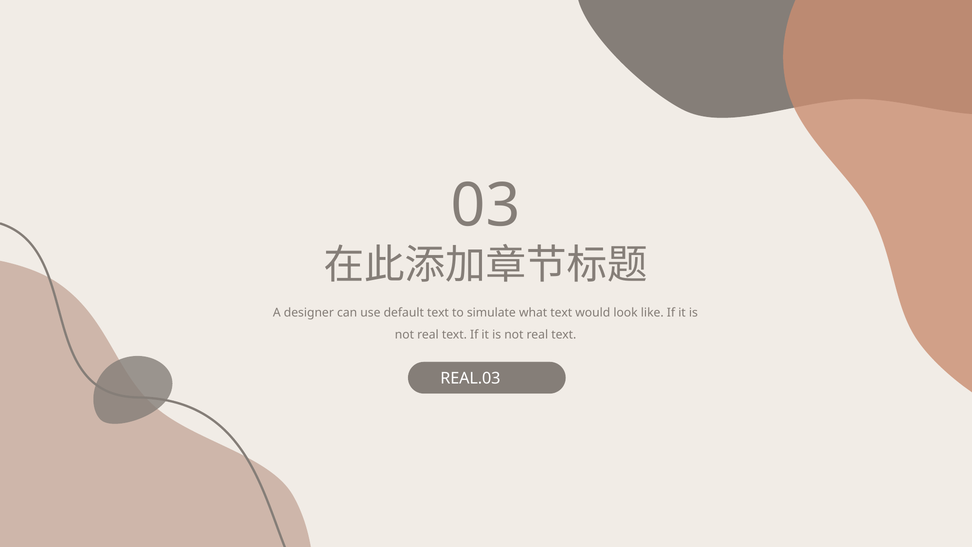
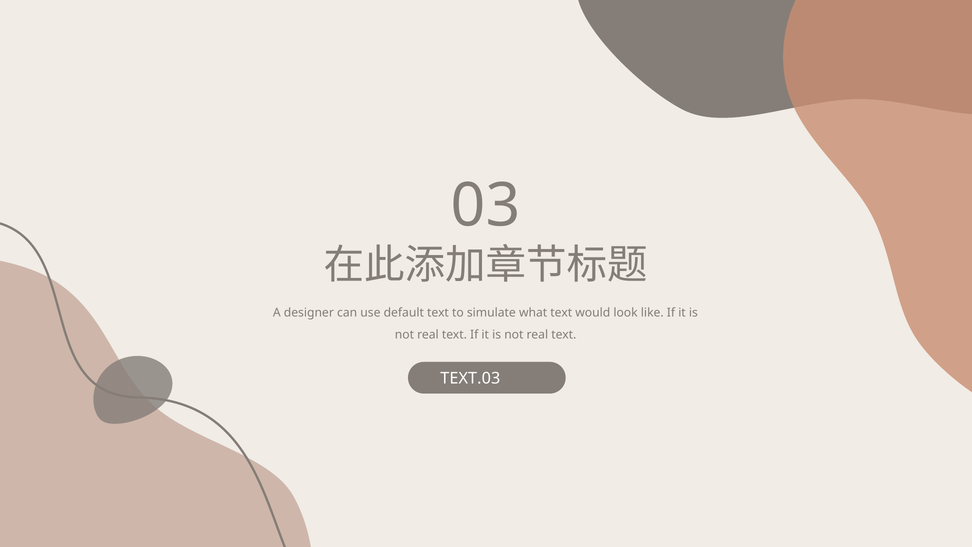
REAL.03: REAL.03 -> TEXT.03 (470, 378)
